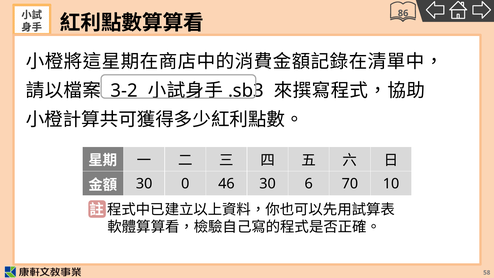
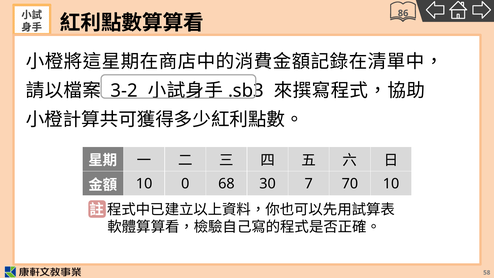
30: 30 -> 10 (144, 184)
46: 46 -> 68 (226, 184)
6: 6 -> 7 (309, 184)
